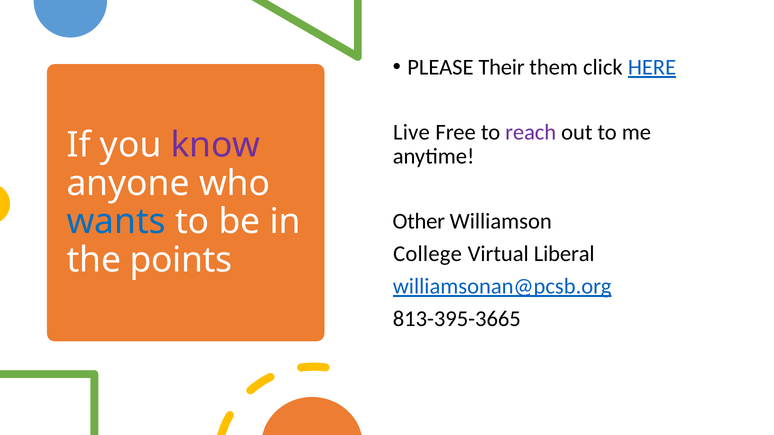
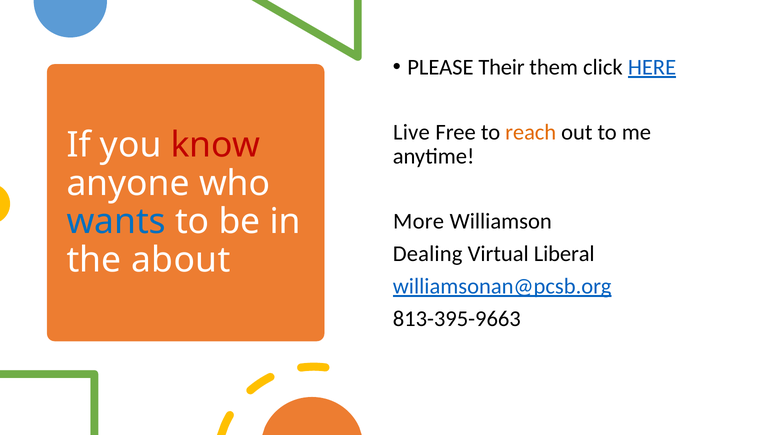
reach colour: purple -> orange (531, 132)
know colour: purple -> red (215, 145)
Other: Other -> More (419, 221)
College: College -> Dealing (428, 254)
points: points -> about (181, 260)
813-395-3665: 813-395-3665 -> 813-395-9663 (457, 319)
